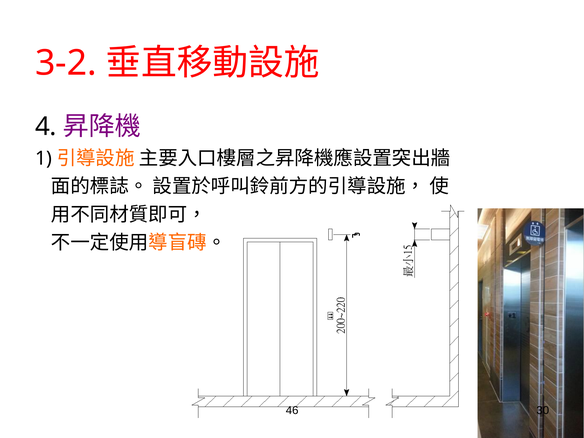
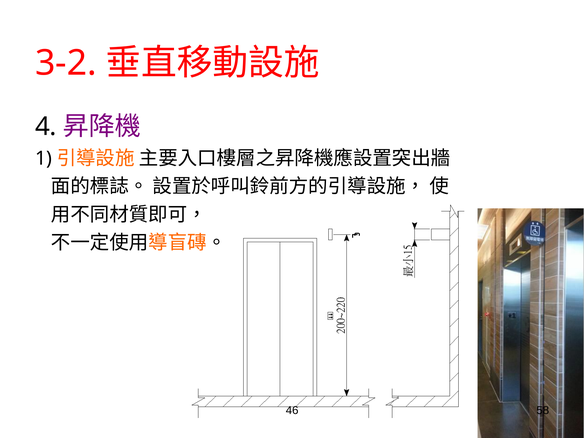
30: 30 -> 58 (543, 411)
